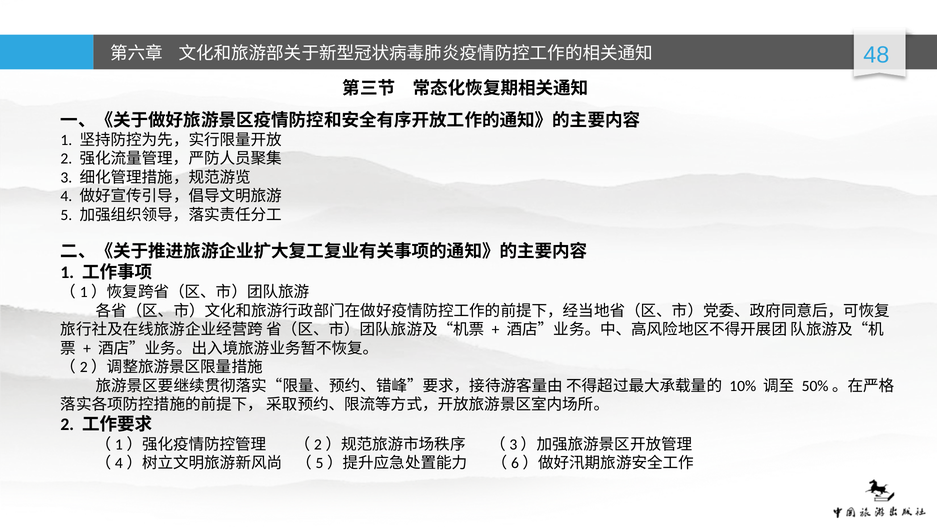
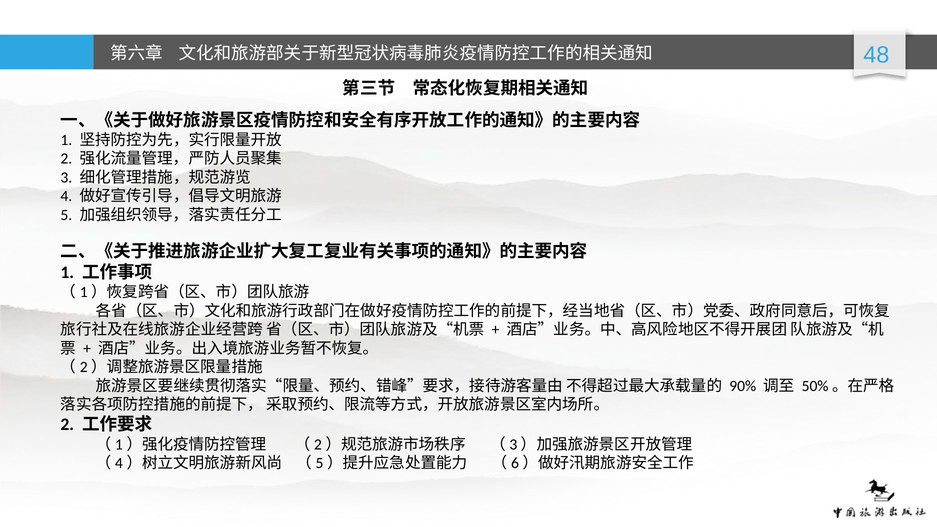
10%: 10% -> 90% (743, 386)
